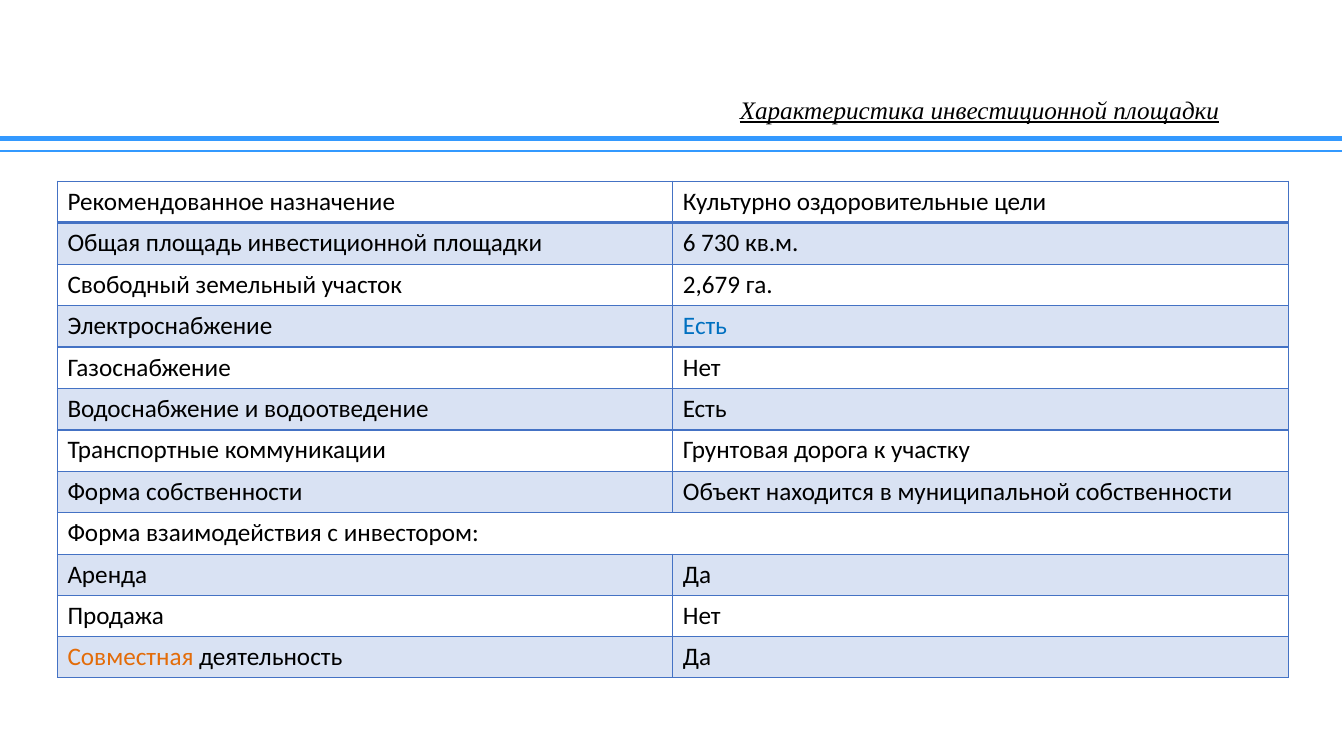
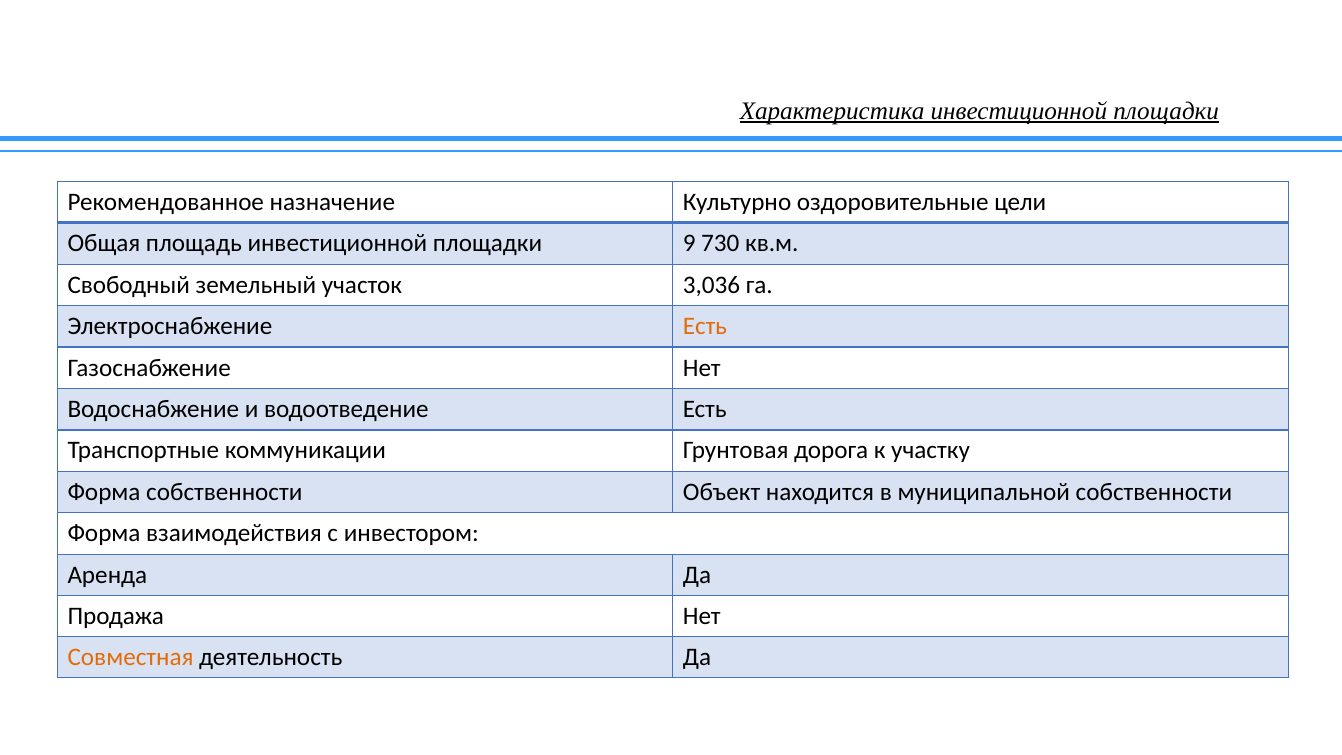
6: 6 -> 9 (689, 243)
2,679: 2,679 -> 3,036 (712, 285)
Есть colour: blue -> orange (705, 326)
